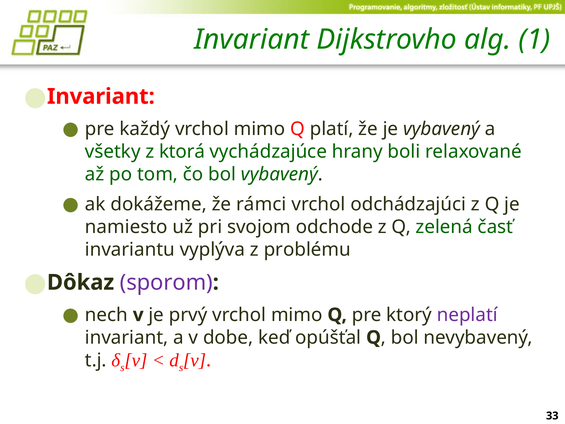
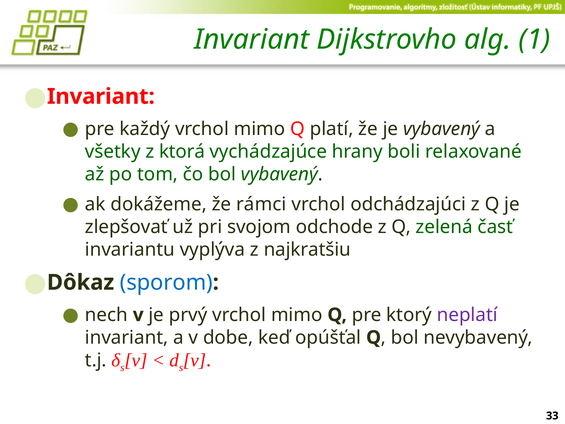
namiesto: namiesto -> zlepšovať (126, 227)
problému: problému -> najkratšiu (307, 249)
sporom colour: purple -> blue (166, 282)
